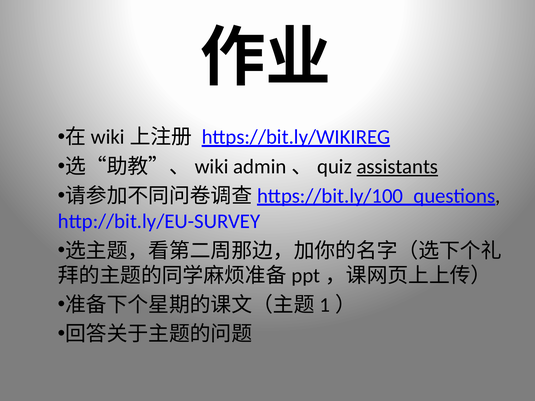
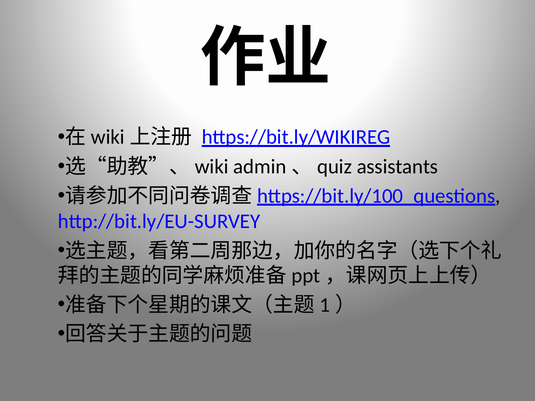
assistants underline: present -> none (397, 167)
